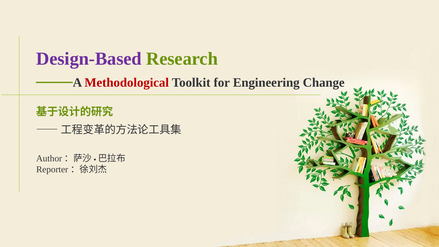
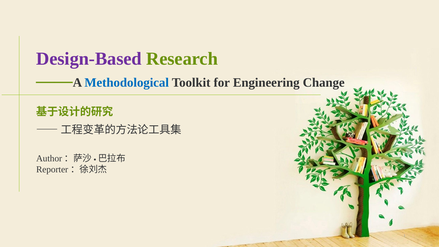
Methodological colour: red -> blue (127, 82)
